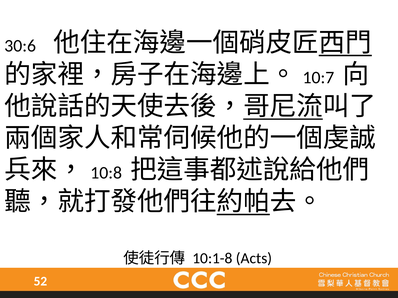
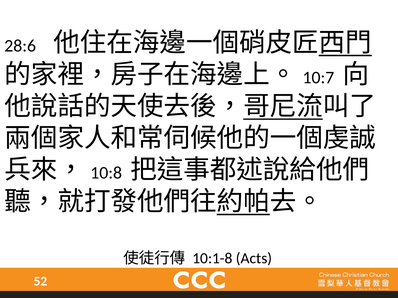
30:6: 30:6 -> 28:6 (20, 46)
